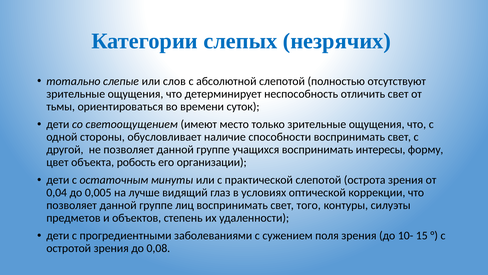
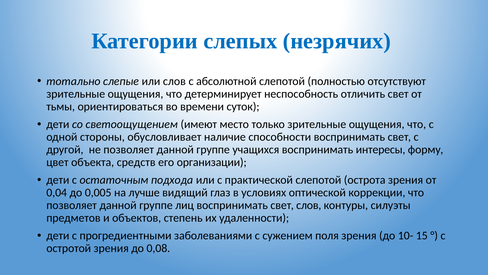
робость: робость -> средств (136, 162)
минуты: минуты -> подхода (172, 180)
свет того: того -> слов (309, 205)
